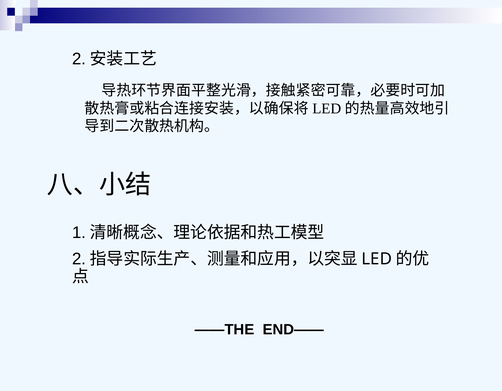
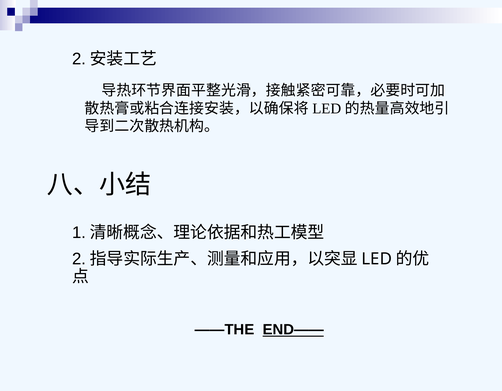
END—— underline: none -> present (293, 329)
